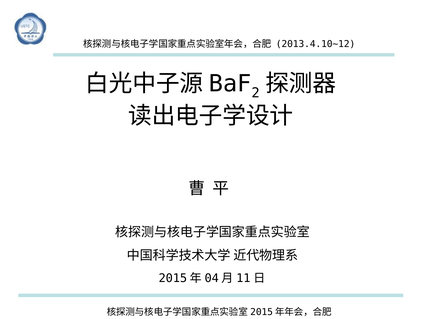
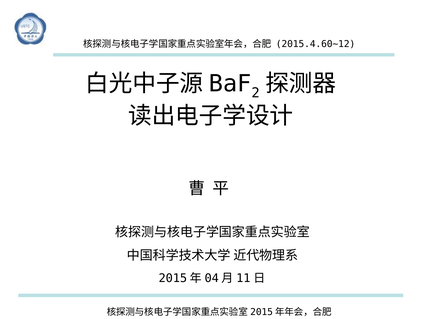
2013.4.10~12: 2013.4.10~12 -> 2015.4.60~12 (316, 44)
